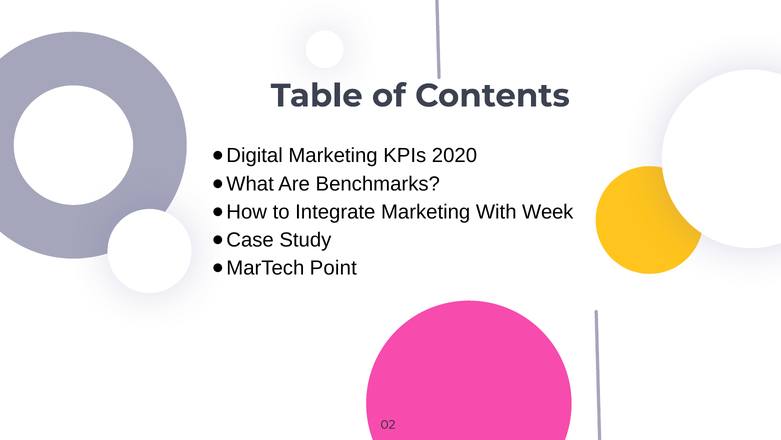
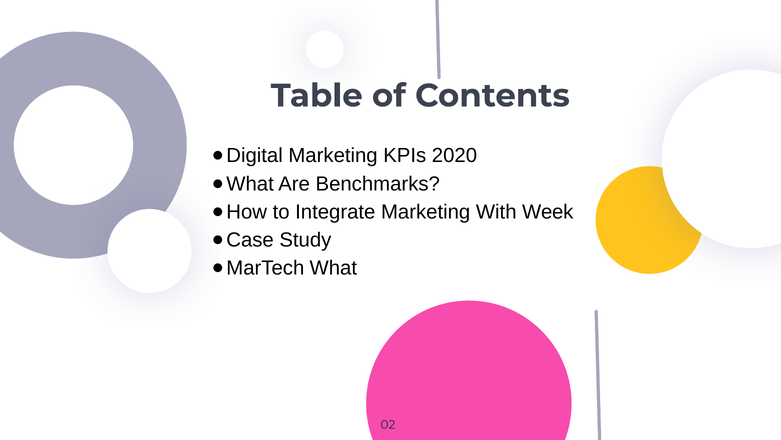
MarTech Point: Point -> What (333, 268)
